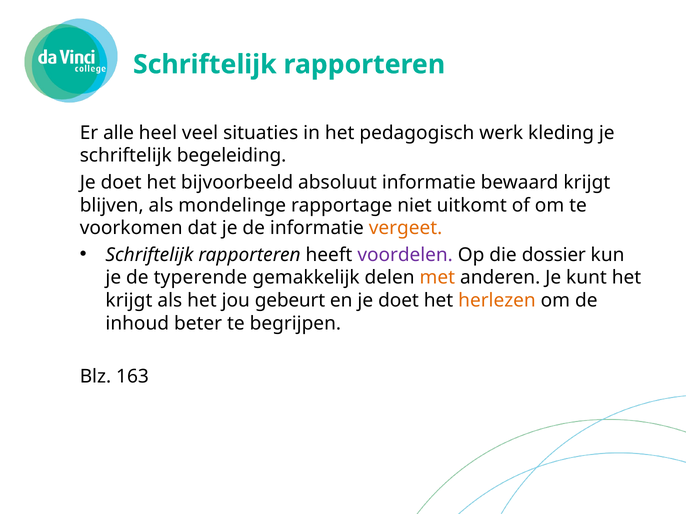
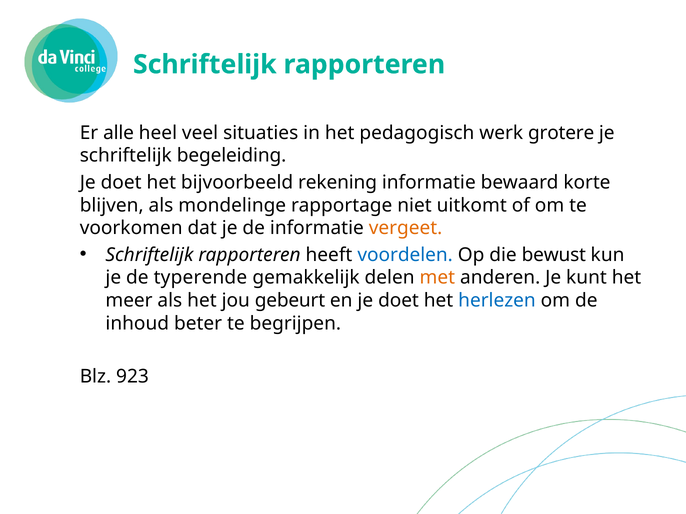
kleding: kleding -> grotere (561, 133)
absoluut: absoluut -> rekening (338, 183)
bewaard krijgt: krijgt -> korte (587, 183)
voordelen colour: purple -> blue (405, 255)
dossier: dossier -> bewust (554, 255)
krijgt: krijgt -> meer (129, 301)
herlezen colour: orange -> blue (497, 301)
163: 163 -> 923 (132, 377)
